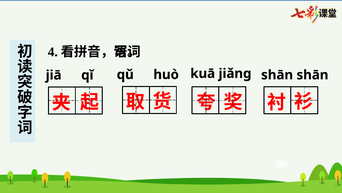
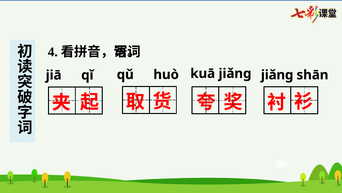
jiǎng shān: shān -> jiǎng (277, 75)
